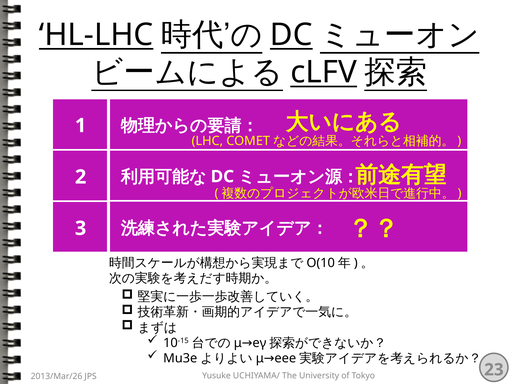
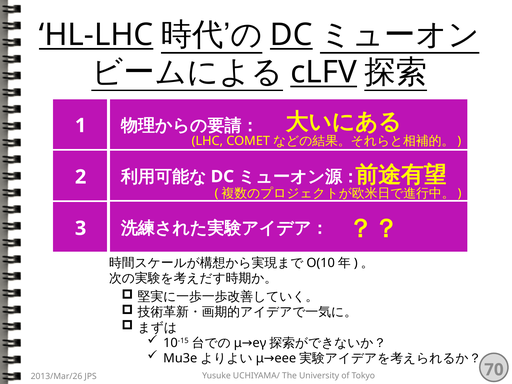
23: 23 -> 70 (494, 370)
